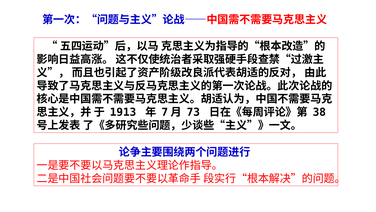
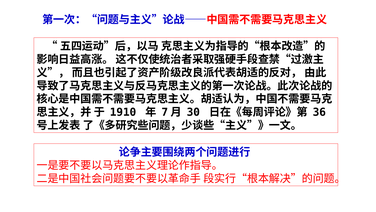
1913: 1913 -> 1910 (123, 112)
73: 73 -> 30 (193, 112)
38: 38 -> 36 (319, 112)
